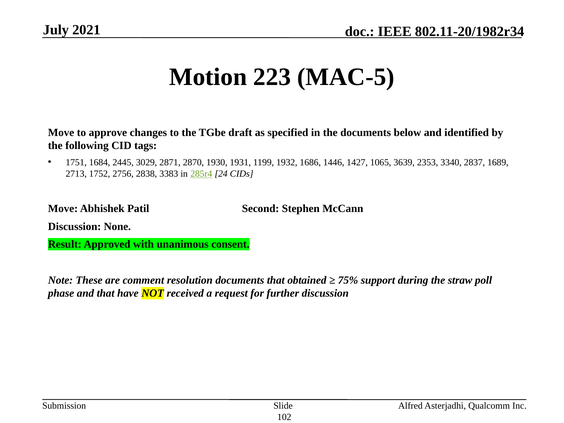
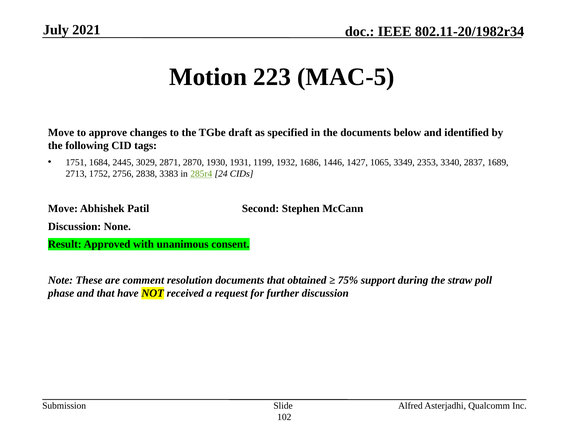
3639: 3639 -> 3349 (404, 162)
